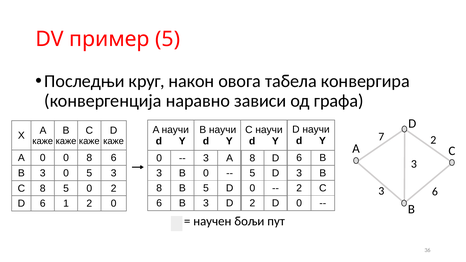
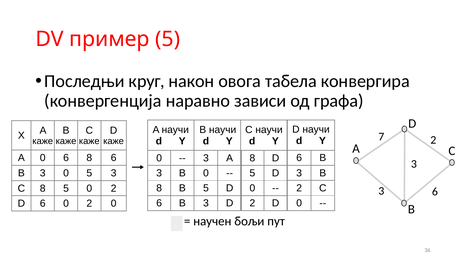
0 0: 0 -> 6 (66, 158)
6 1: 1 -> 0 (66, 204)
